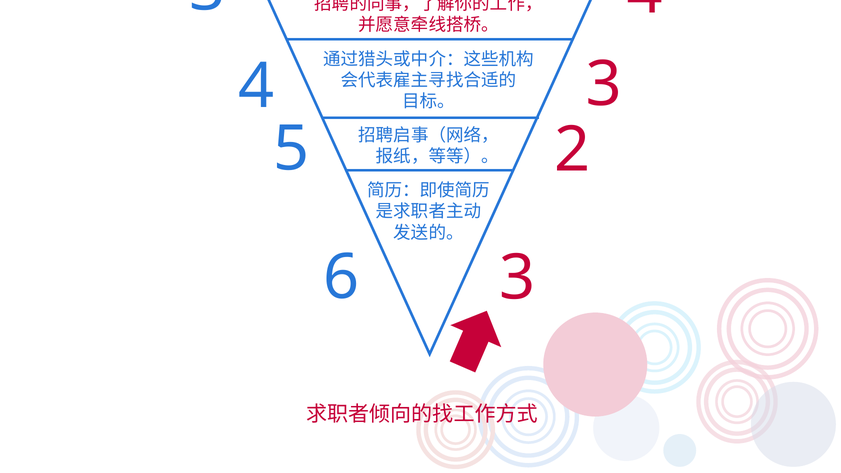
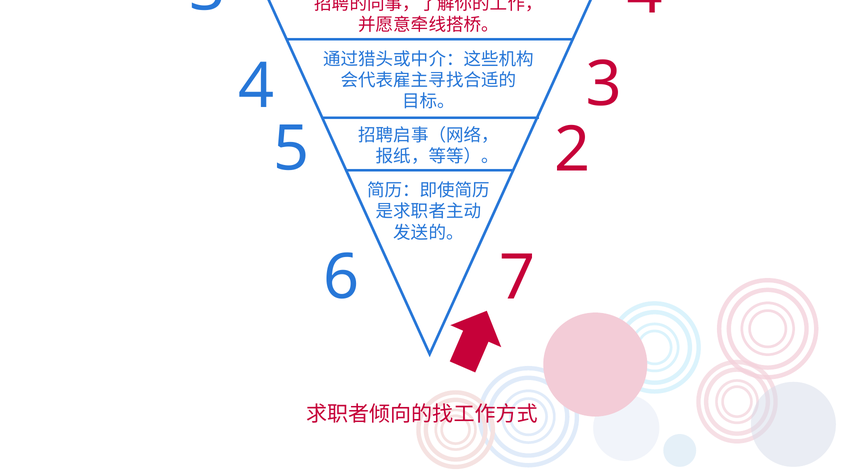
6 3: 3 -> 7 (517, 278)
